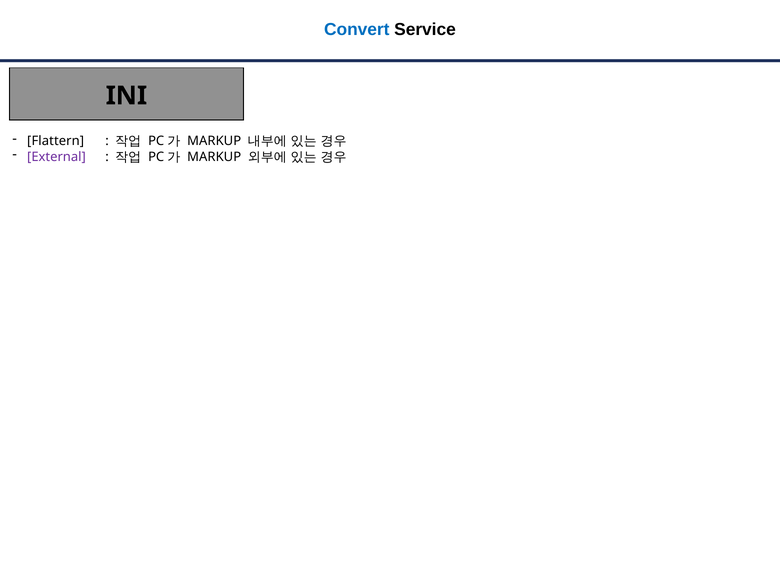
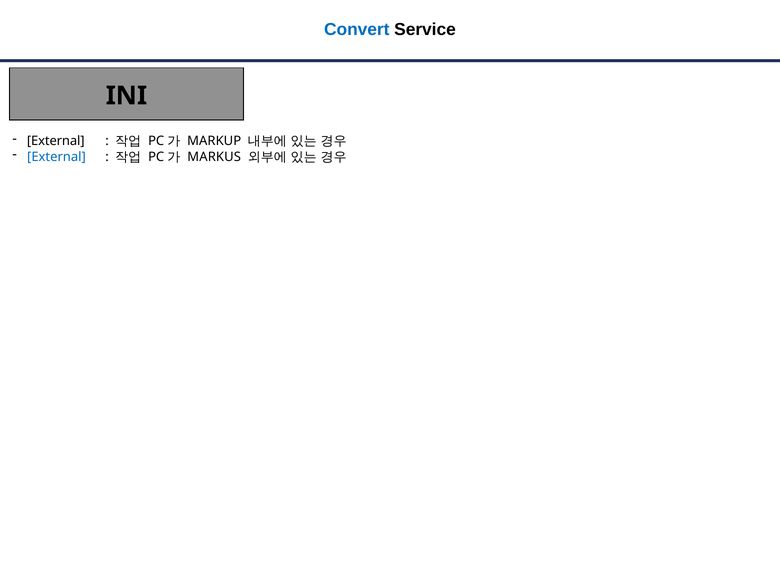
Flattern: Flattern -> External (56, 141)
External colour: purple -> blue (56, 157)
MARKUP: MARKUP -> MARKUS (214, 157)
